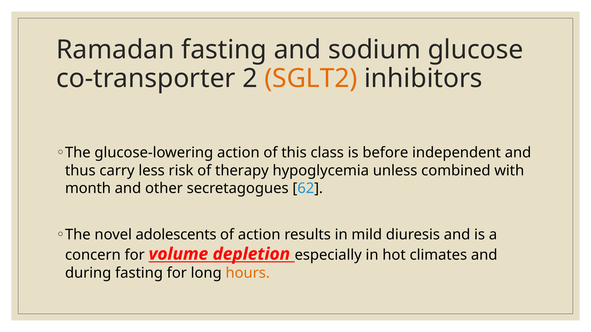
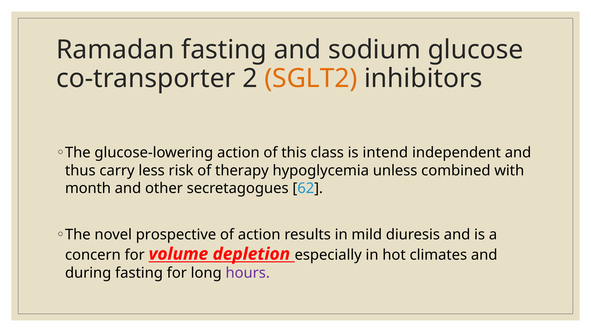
before: before -> intend (385, 153)
adolescents: adolescents -> prospective (176, 235)
hours colour: orange -> purple (248, 273)
